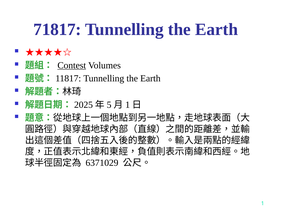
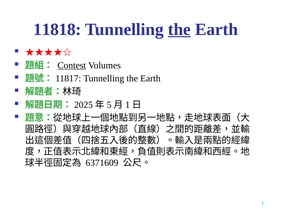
71817: 71817 -> 11818 (57, 29)
the underline: none -> present (179, 29)
6371029: 6371029 -> 6371609 (102, 163)
